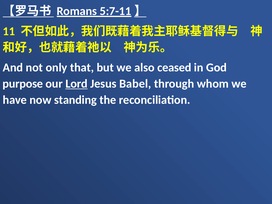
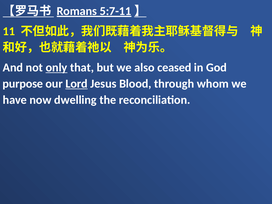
only underline: none -> present (56, 67)
Babel: Babel -> Blood (135, 84)
standing: standing -> dwelling (75, 100)
